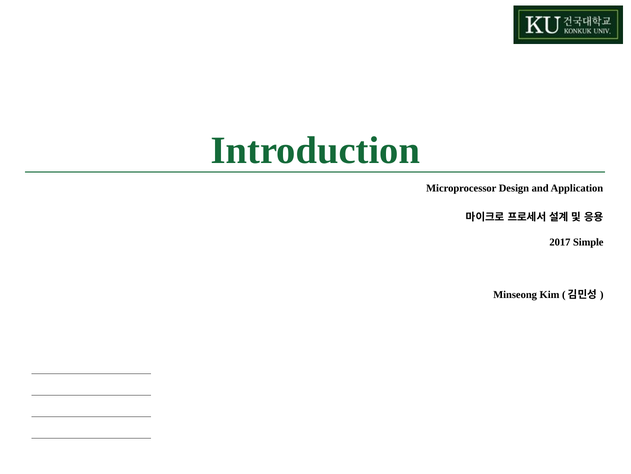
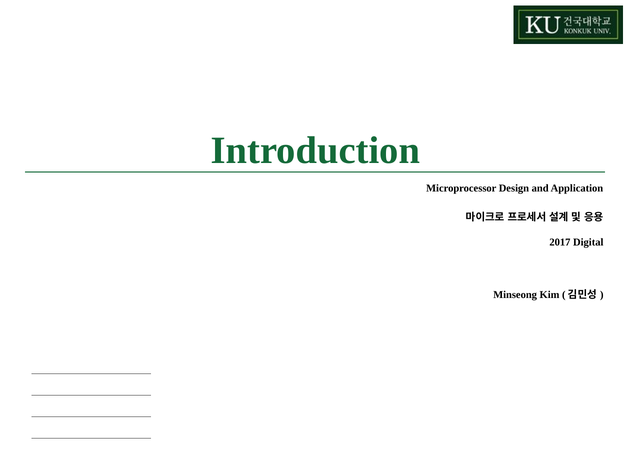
Simple: Simple -> Digital (588, 242)
